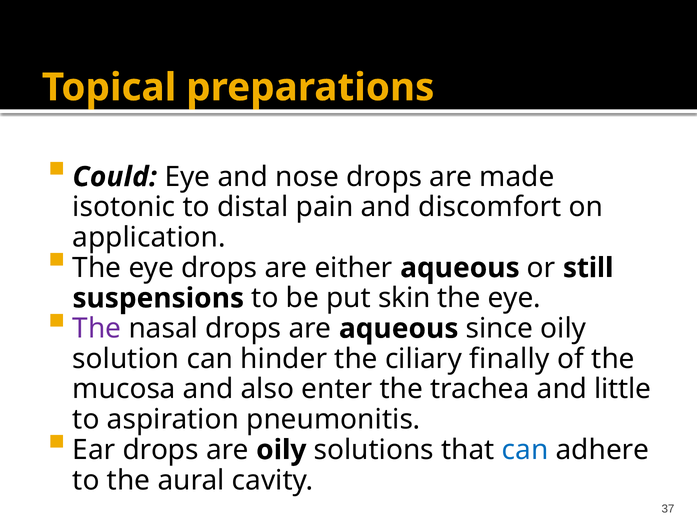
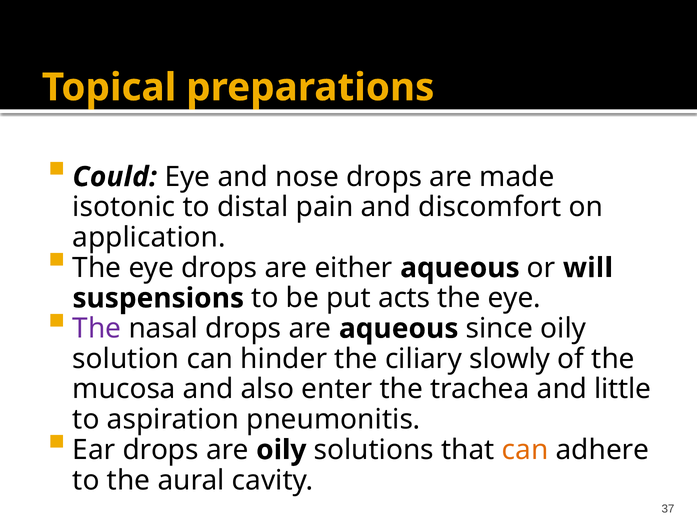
still: still -> will (588, 268)
skin: skin -> acts (404, 298)
finally: finally -> slowly (510, 359)
can colour: blue -> orange (525, 450)
